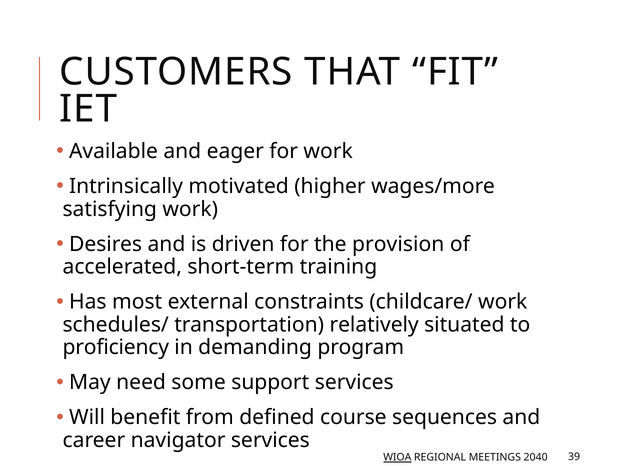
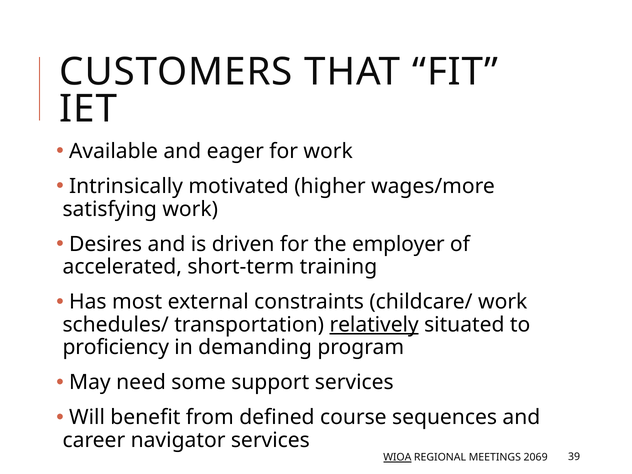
provision: provision -> employer (398, 244)
relatively underline: none -> present (374, 325)
2040: 2040 -> 2069 (536, 457)
